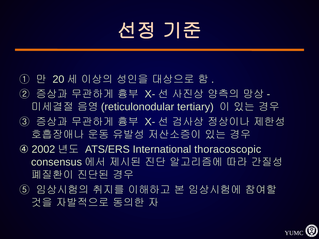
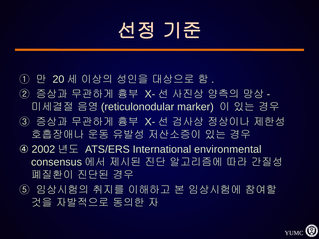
tertiary: tertiary -> marker (195, 107)
thoracoscopic: thoracoscopic -> environmental (228, 150)
